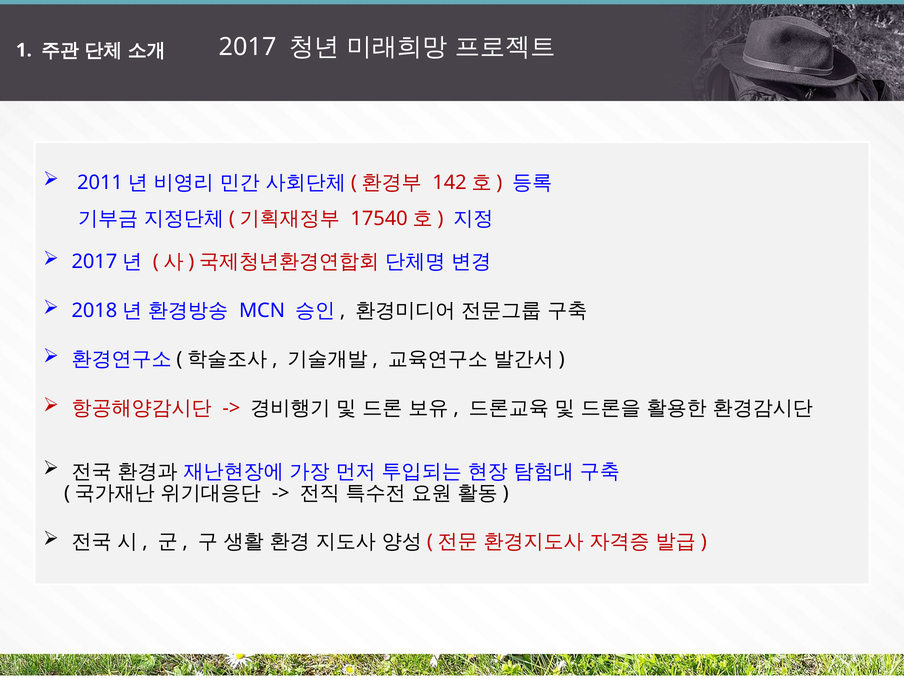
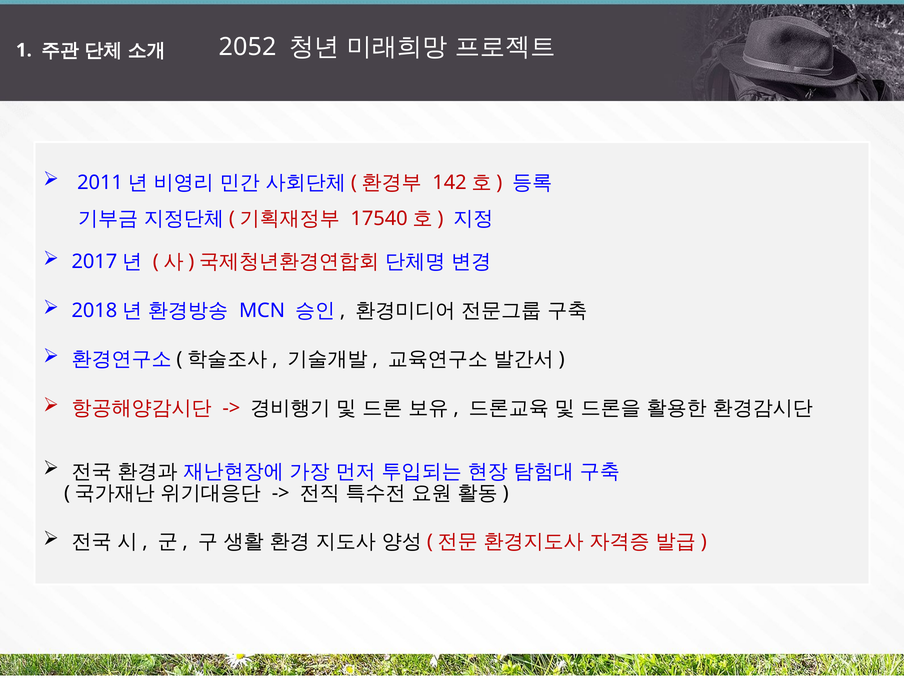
2017: 2017 -> 2052 (248, 47)
